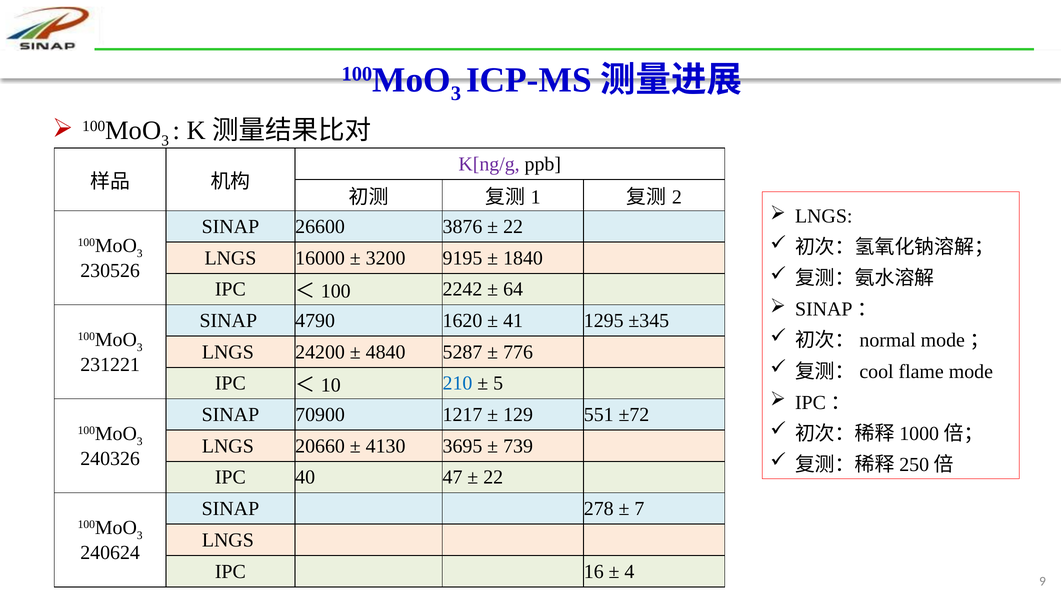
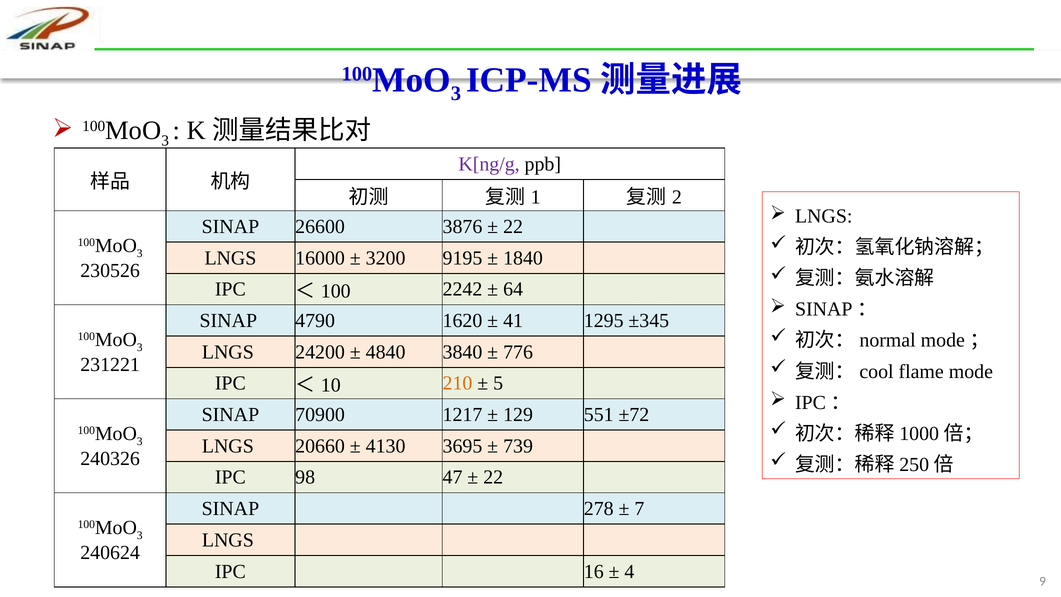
5287: 5287 -> 3840 (462, 352)
210 colour: blue -> orange (457, 383)
40: 40 -> 98 (305, 477)
